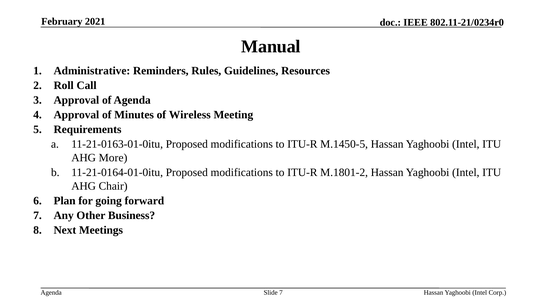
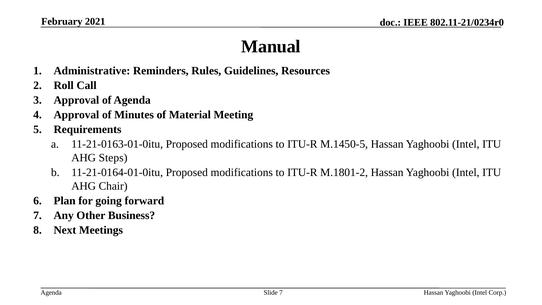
Wireless: Wireless -> Material (190, 115)
More: More -> Steps (113, 158)
